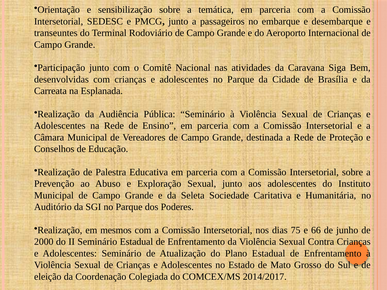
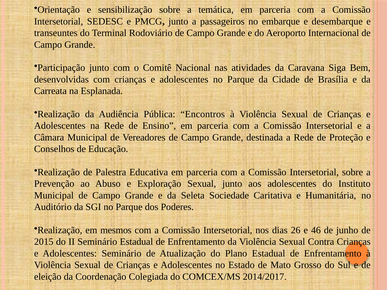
Pública Seminário: Seminário -> Encontros (203, 114)
75: 75 -> 26 (296, 230)
66: 66 -> 46 (316, 230)
2000: 2000 -> 2015 (44, 242)
